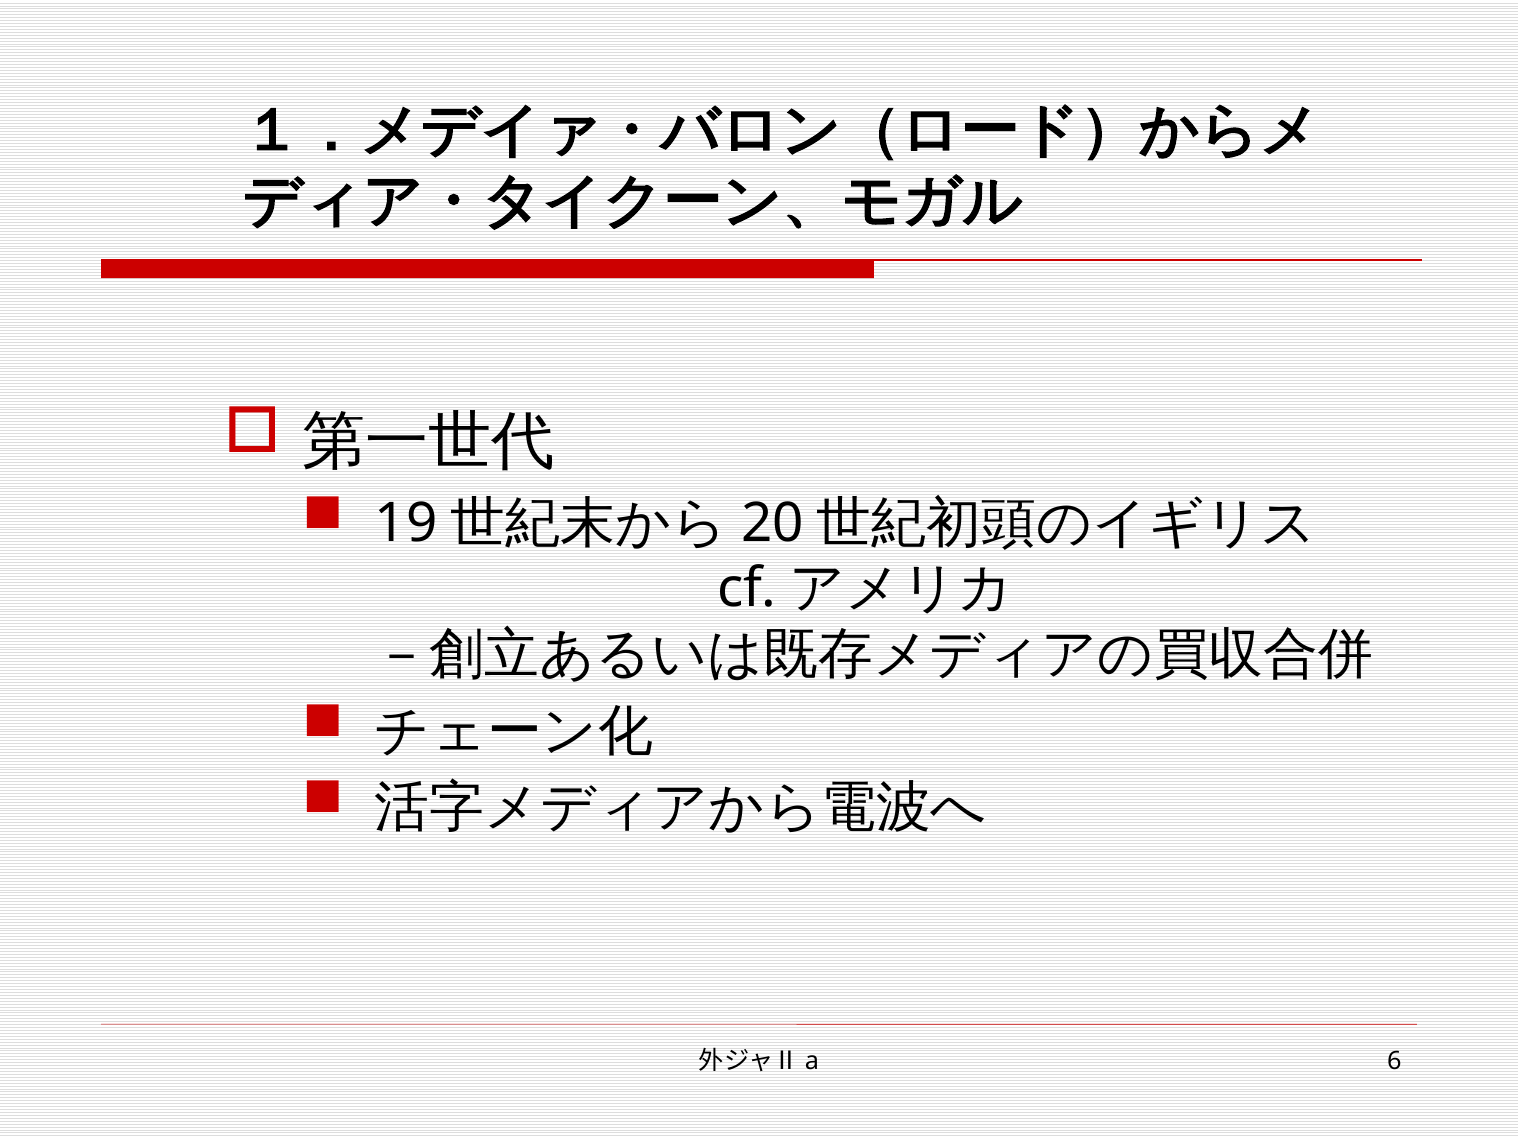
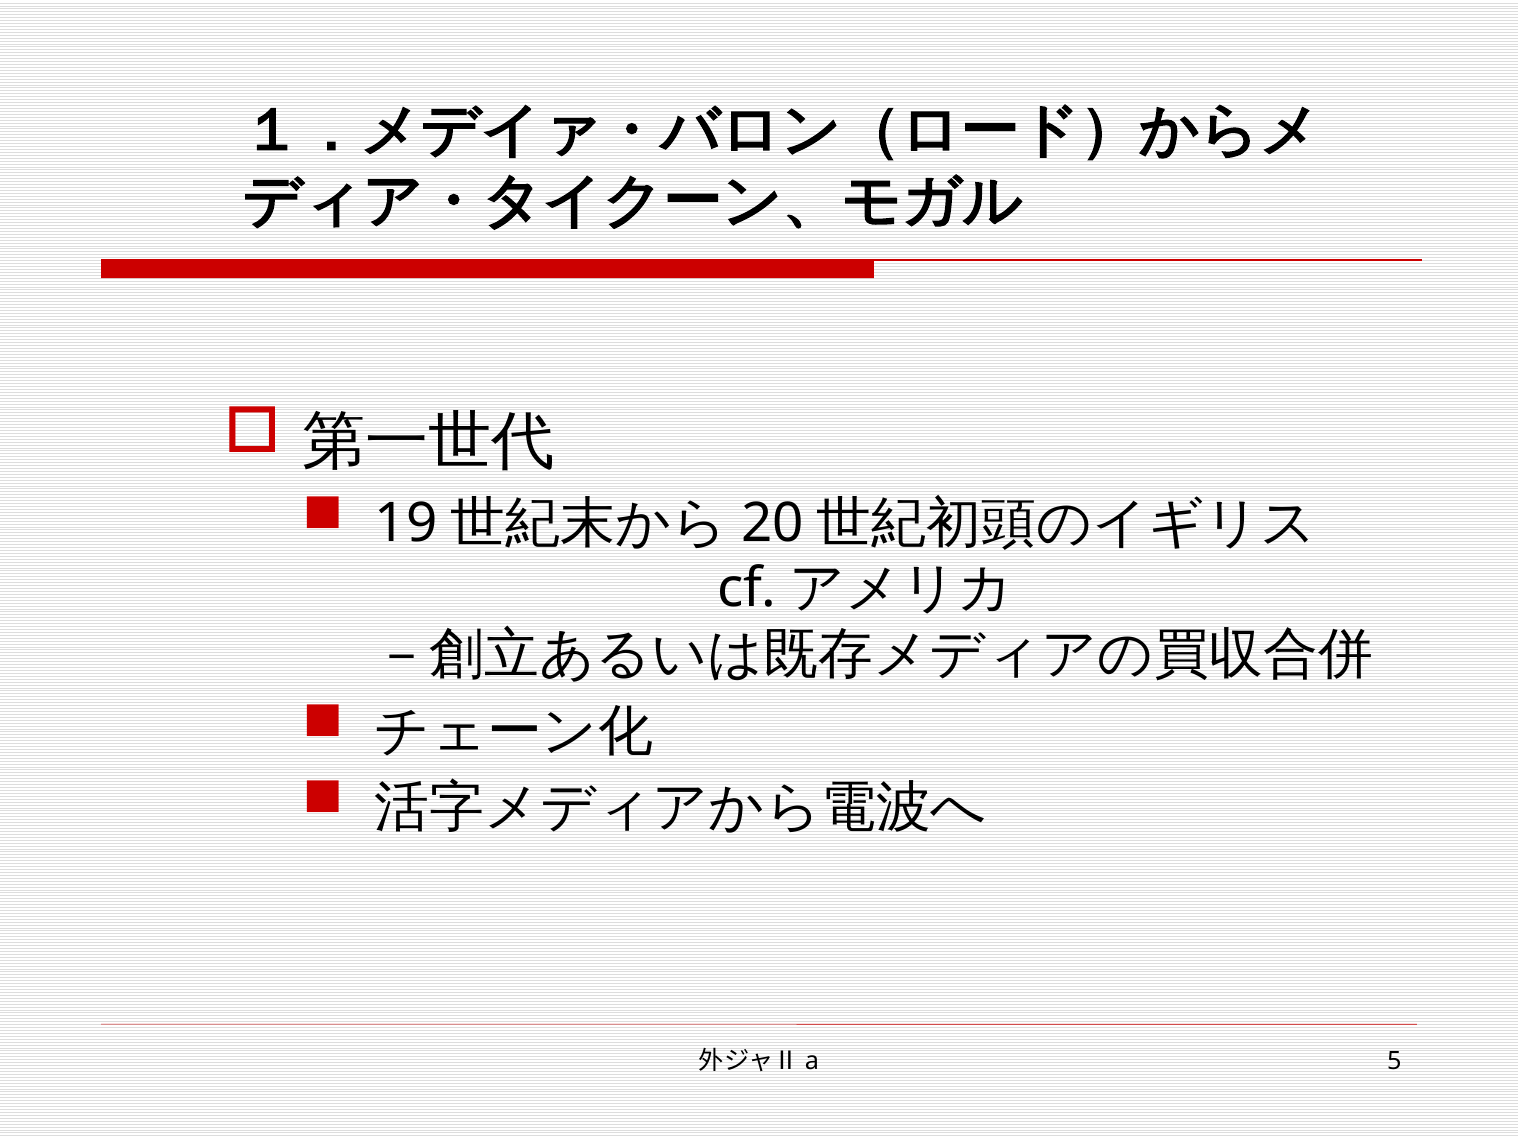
6: 6 -> 5 (1394, 1061)
